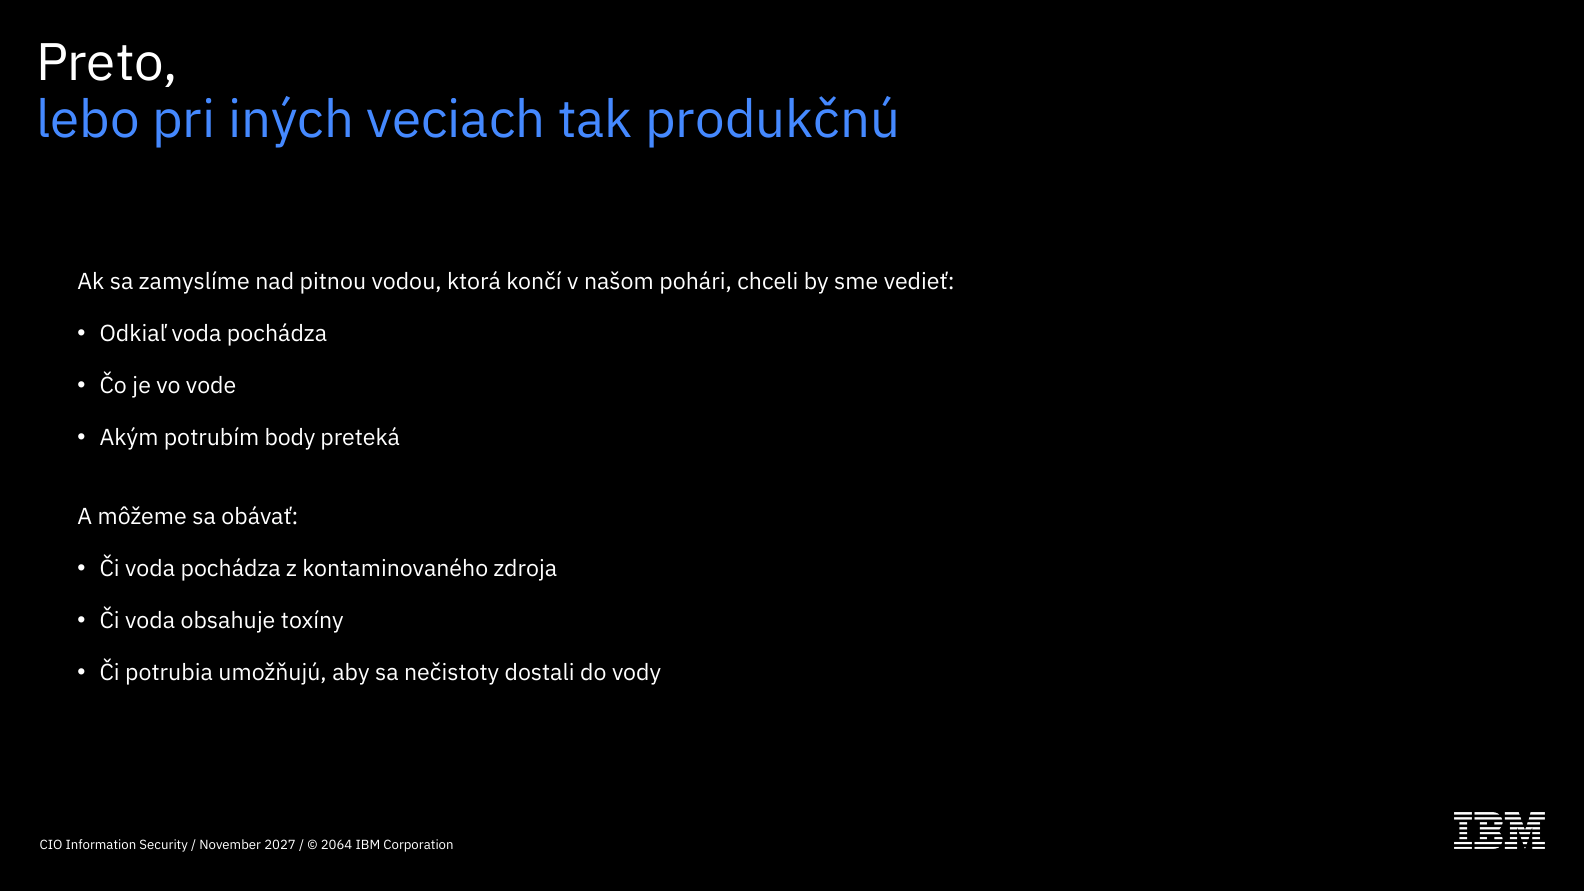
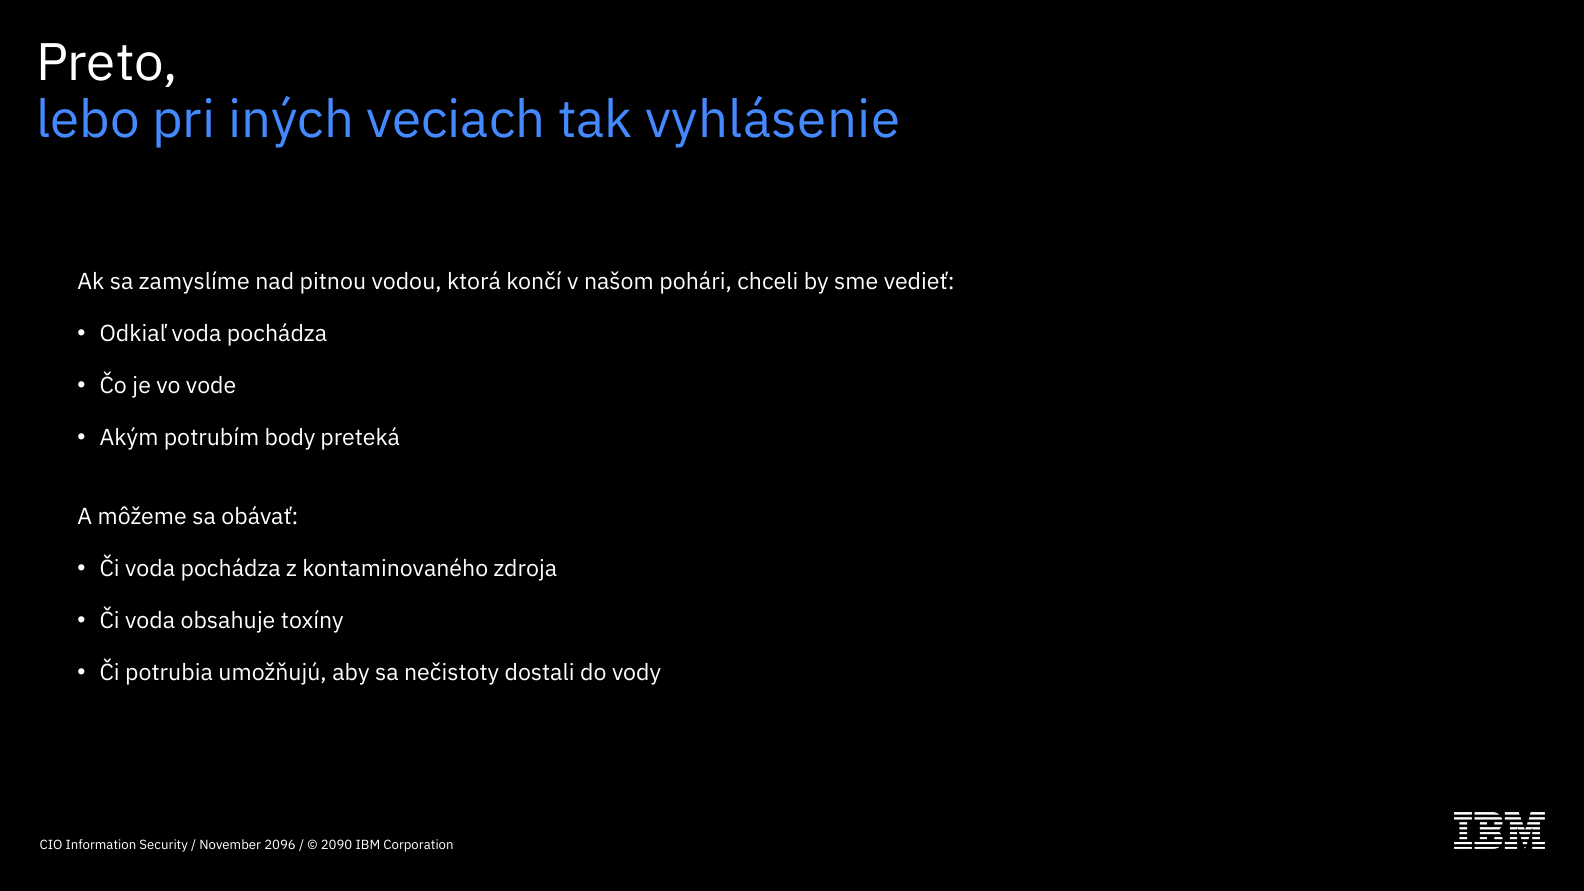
produkčnú: produkčnú -> vyhlásenie (773, 120)
2027: 2027 -> 2096 (280, 845)
2064: 2064 -> 2090 (337, 845)
